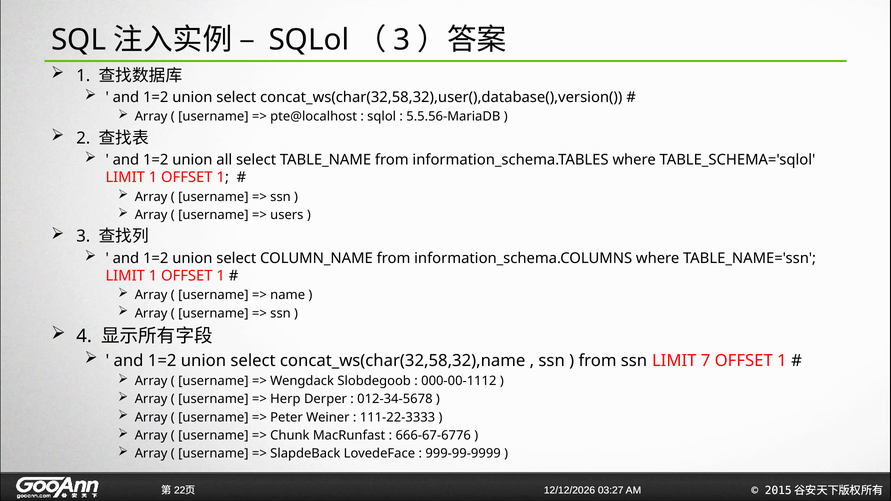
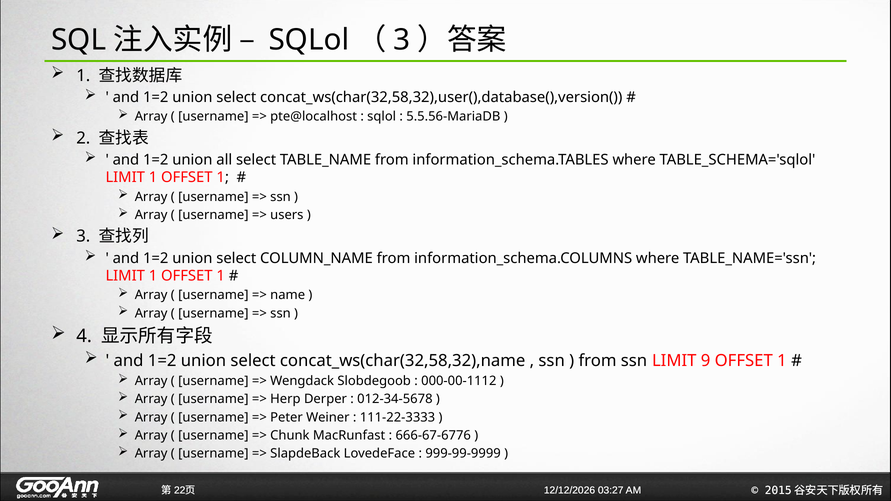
7: 7 -> 9 (706, 361)
